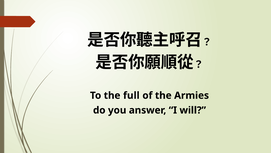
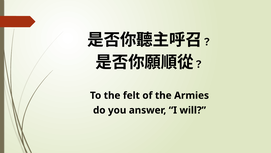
full: full -> felt (131, 95)
